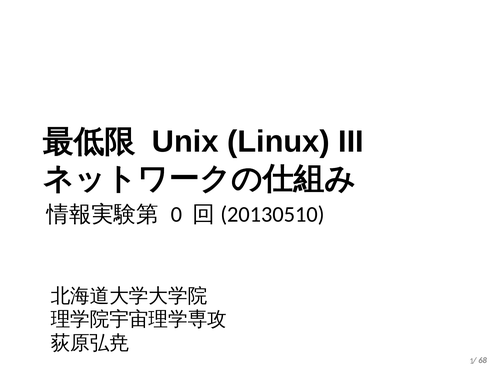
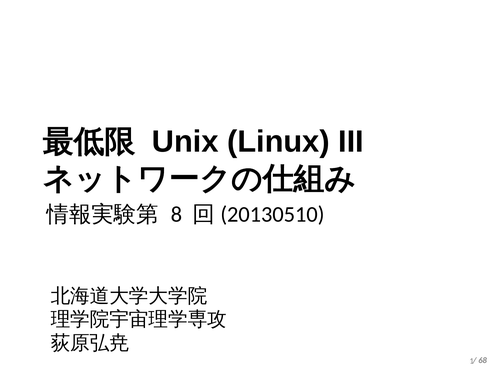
0: 0 -> 8 (177, 214)
